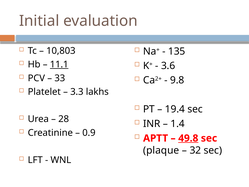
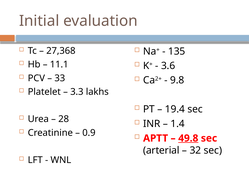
10,803: 10,803 -> 27,368 (61, 51)
11.1 underline: present -> none (59, 64)
plaque: plaque -> arterial (161, 150)
